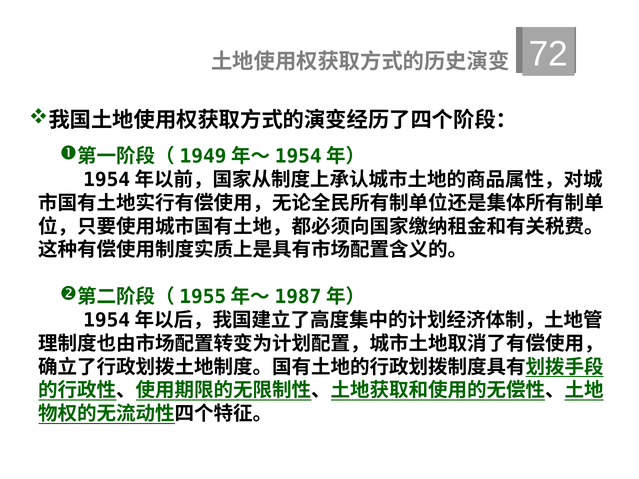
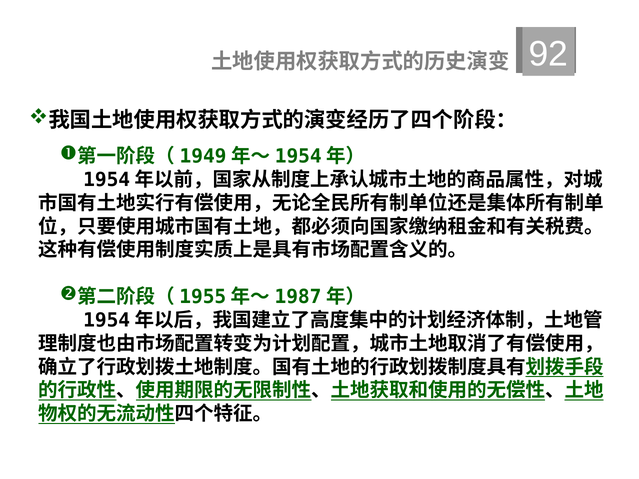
72: 72 -> 92 (548, 54)
